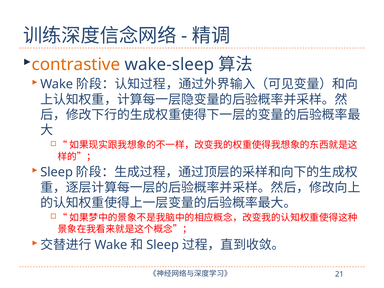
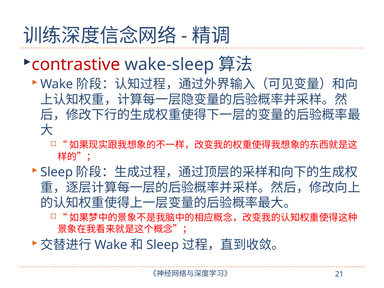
contrastive colour: orange -> red (76, 65)
